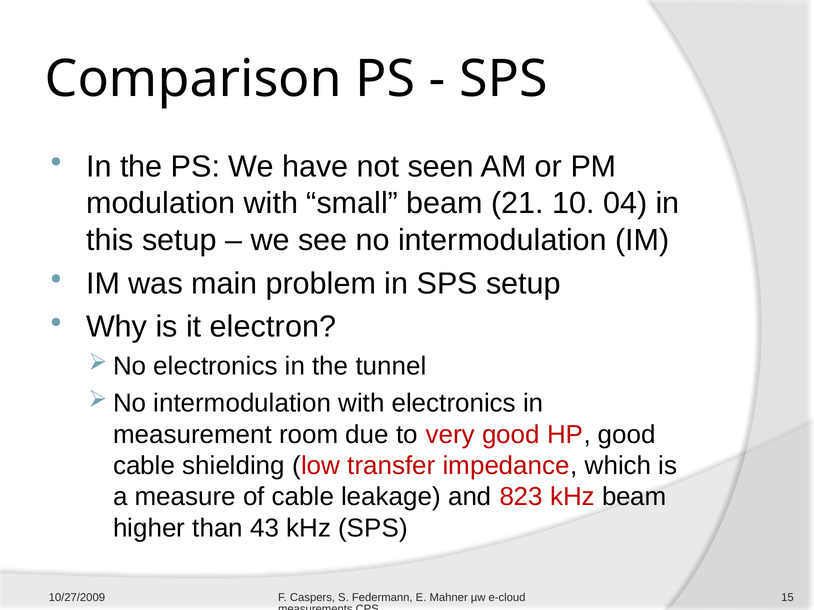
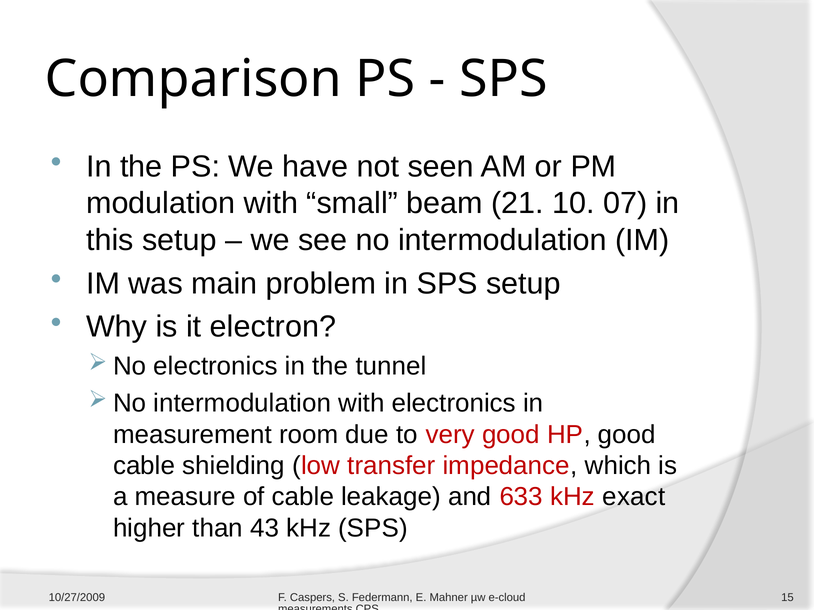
04: 04 -> 07 (625, 204)
823: 823 -> 633 (521, 497)
kHz beam: beam -> exact (634, 497)
